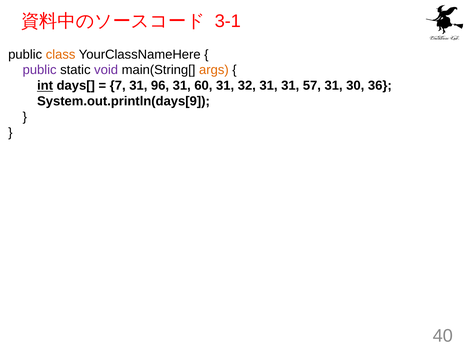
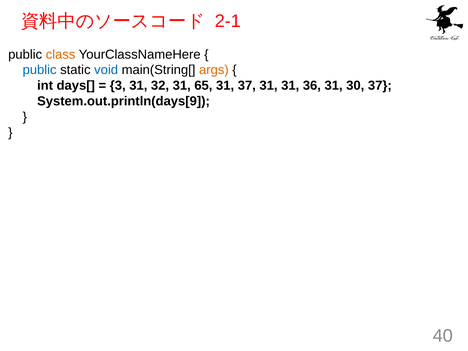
3-1: 3-1 -> 2-1 (228, 21)
public colour: purple -> blue (40, 70)
void colour: purple -> blue (106, 70)
int underline: present -> none (45, 86)
7: 7 -> 3 (118, 86)
96: 96 -> 32 (160, 86)
60: 60 -> 65 (203, 86)
31 32: 32 -> 37 (247, 86)
57: 57 -> 36 (312, 86)
30 36: 36 -> 37 (380, 86)
